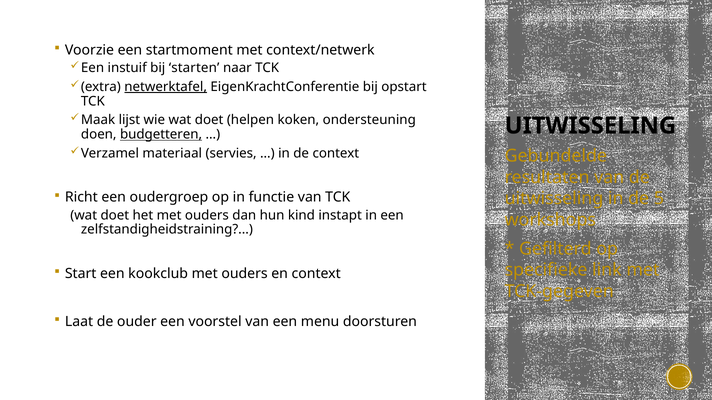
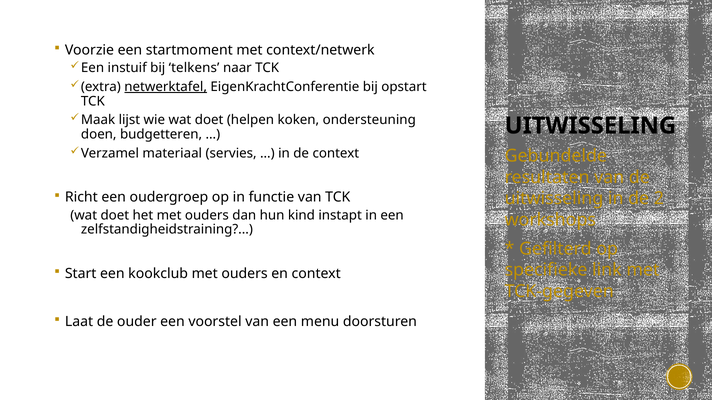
starten: starten -> telkens (194, 68)
budgetteren underline: present -> none (161, 135)
5: 5 -> 2 (659, 199)
